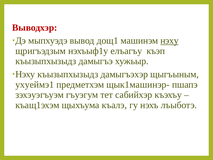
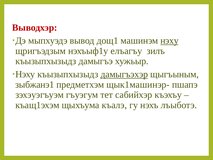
къэп: къэп -> зилъ (156, 51)
дамыгъэхэр underline: none -> present (124, 74)
ухуеймэ1: ухуеймэ1 -> зыбжанэ1 (35, 84)
